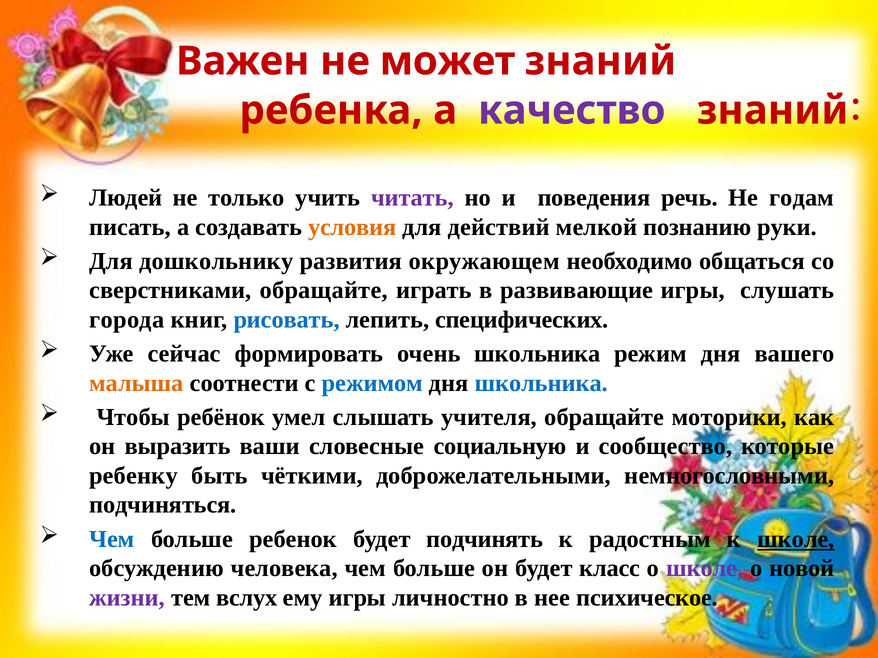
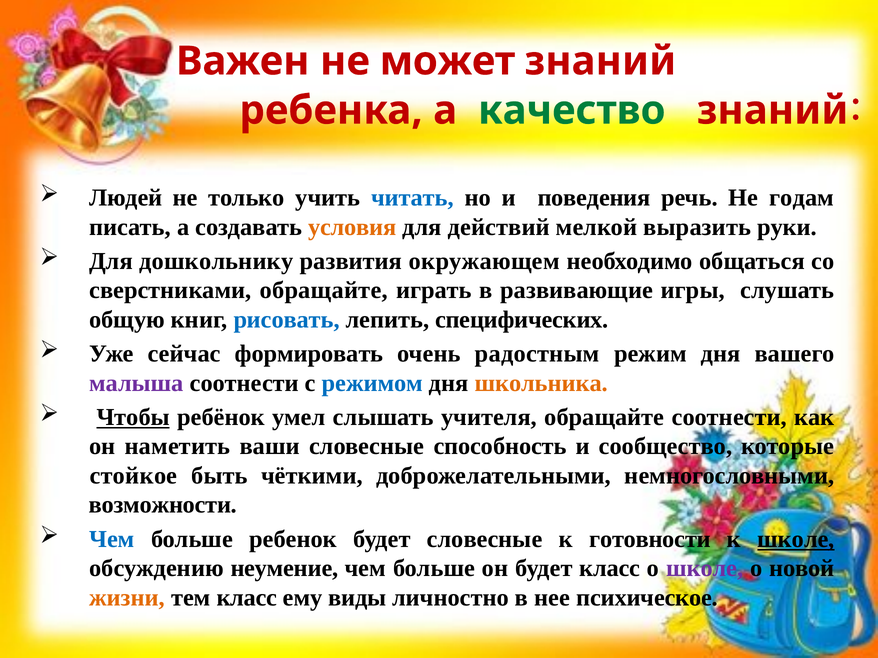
качество colour: purple -> green (572, 110)
читать colour: purple -> blue (412, 198)
познанию: познанию -> выразить (697, 227)
города: города -> общую (127, 320)
очень школьника: школьника -> радостным (537, 354)
малыша colour: orange -> purple (136, 383)
школьника colour: blue -> orange (541, 383)
Чтобы underline: none -> present (133, 417)
обращайте моторики: моторики -> соотнести (729, 417)
выразить: выразить -> наметить (178, 447)
социальную: социальную -> способность (500, 447)
ребенку: ребенку -> стойкое (133, 476)
подчиняться: подчиняться -> возможности (163, 505)
будет подчинять: подчинять -> словесные (485, 539)
радостным: радостным -> готовности (650, 539)
человека: человека -> неумение (284, 569)
жизни colour: purple -> orange (127, 598)
тем вслух: вслух -> класс (247, 598)
ему игры: игры -> виды (357, 598)
